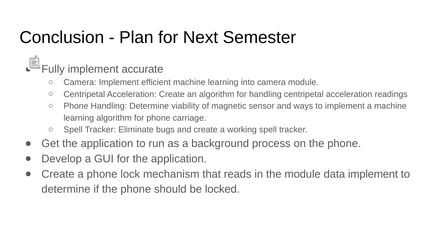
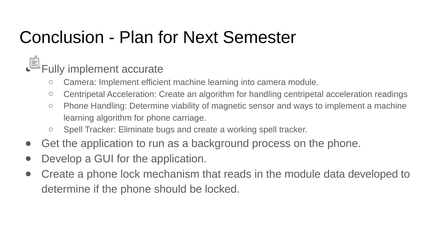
data implement: implement -> developed (373, 174)
